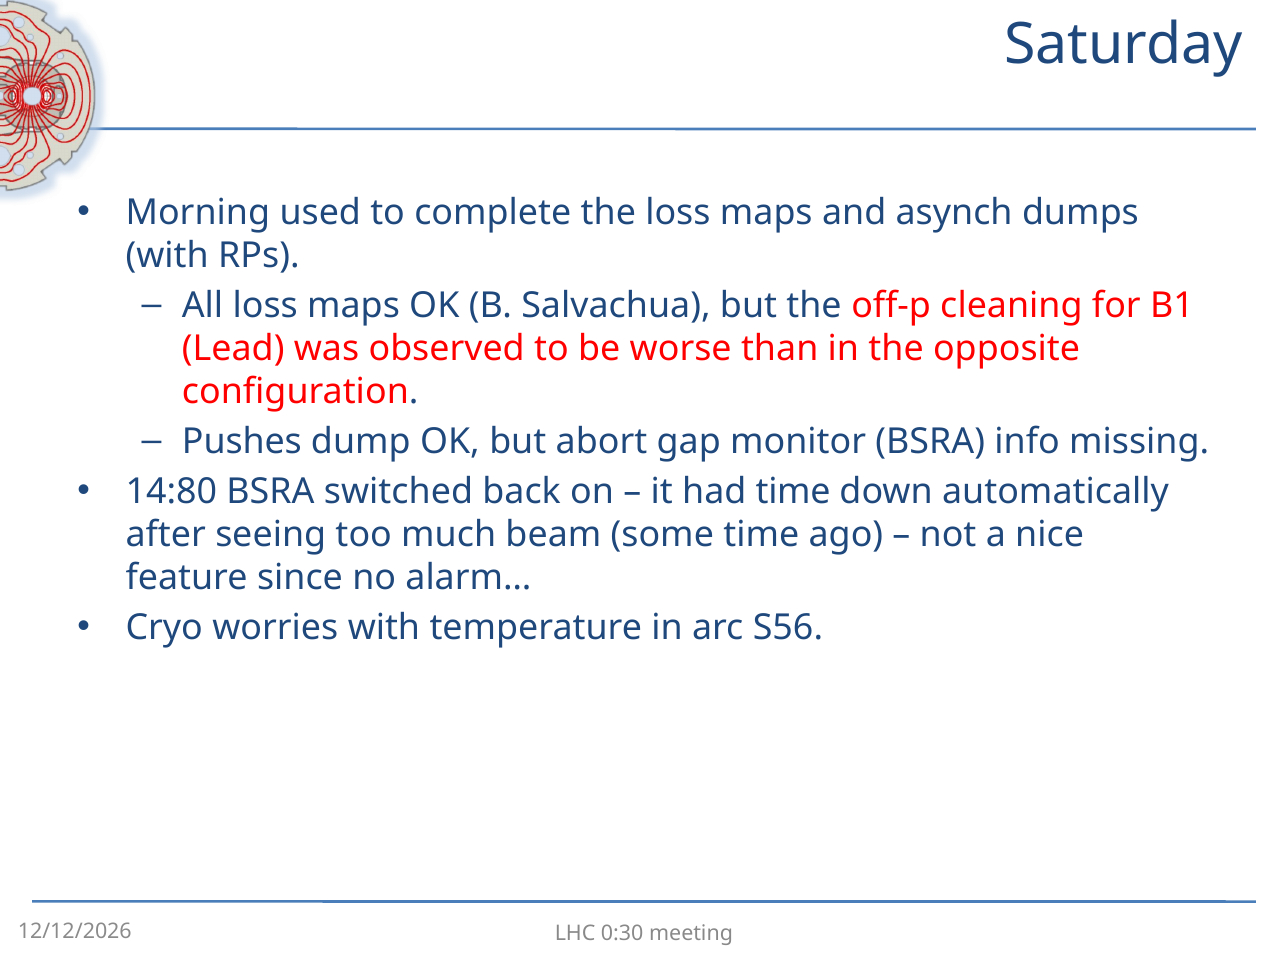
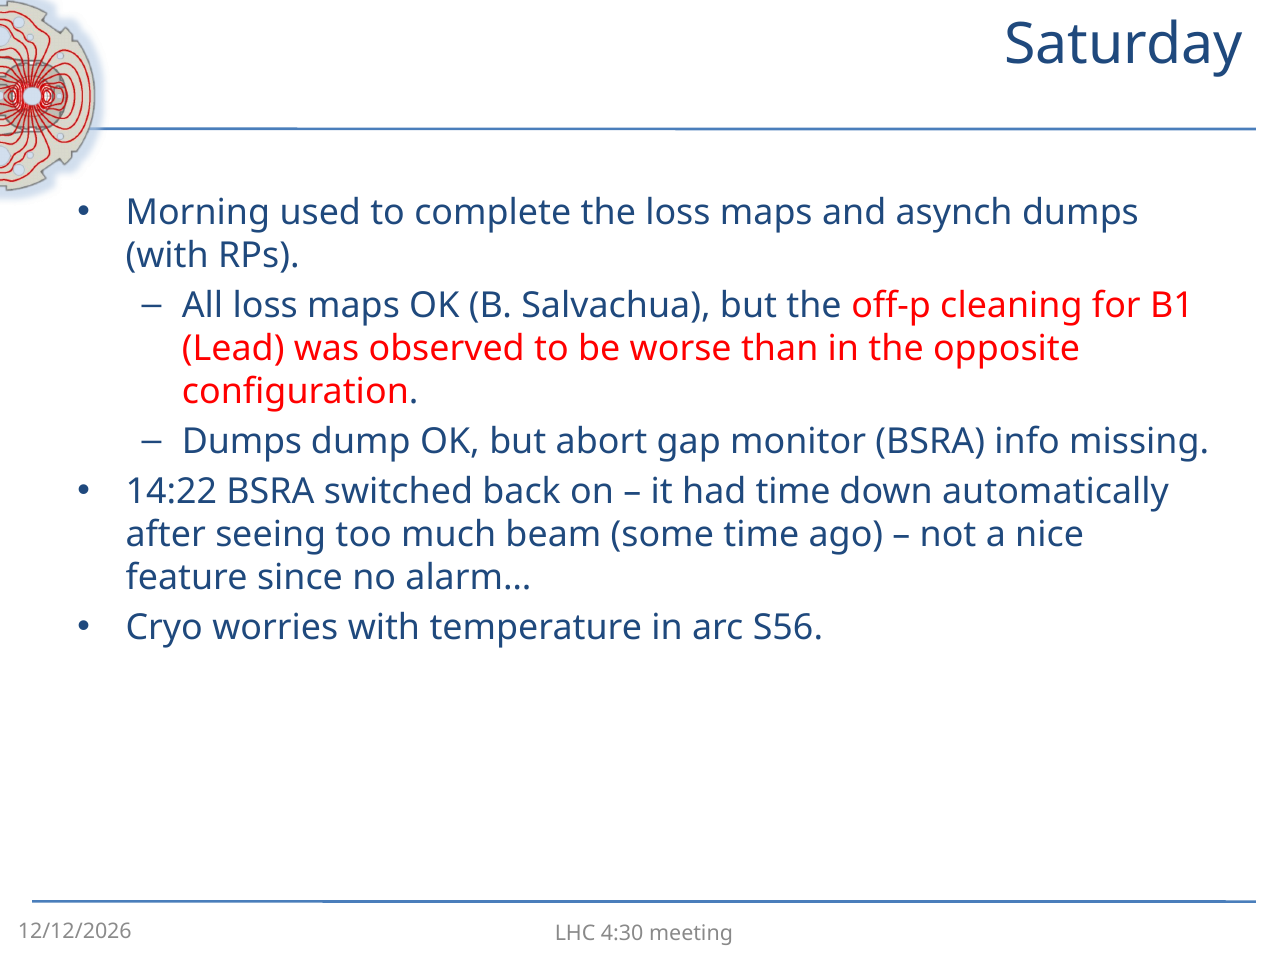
Pushes: Pushes -> Dumps (242, 442)
14:80: 14:80 -> 14:22 (171, 492)
0:30: 0:30 -> 4:30 (622, 934)
